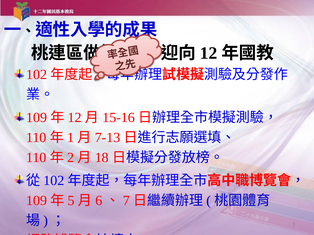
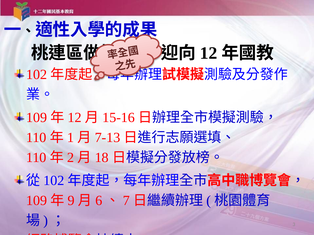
5: 5 -> 9 (71, 201)
